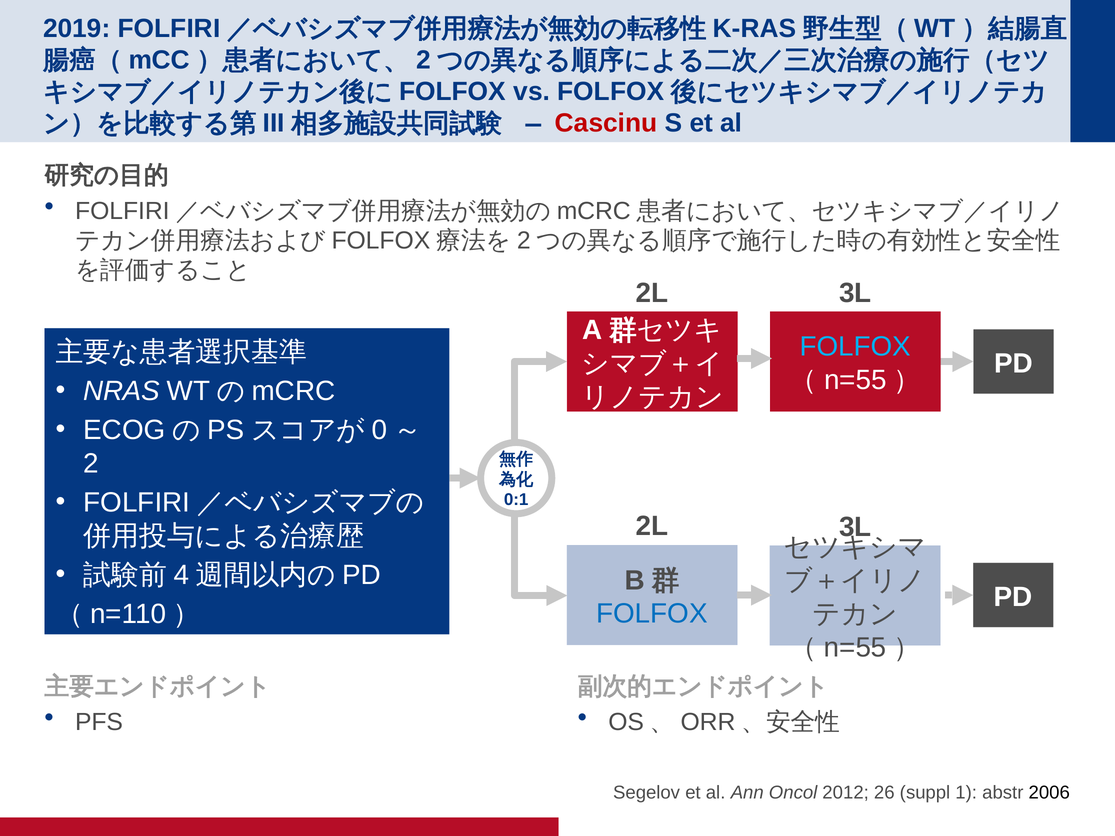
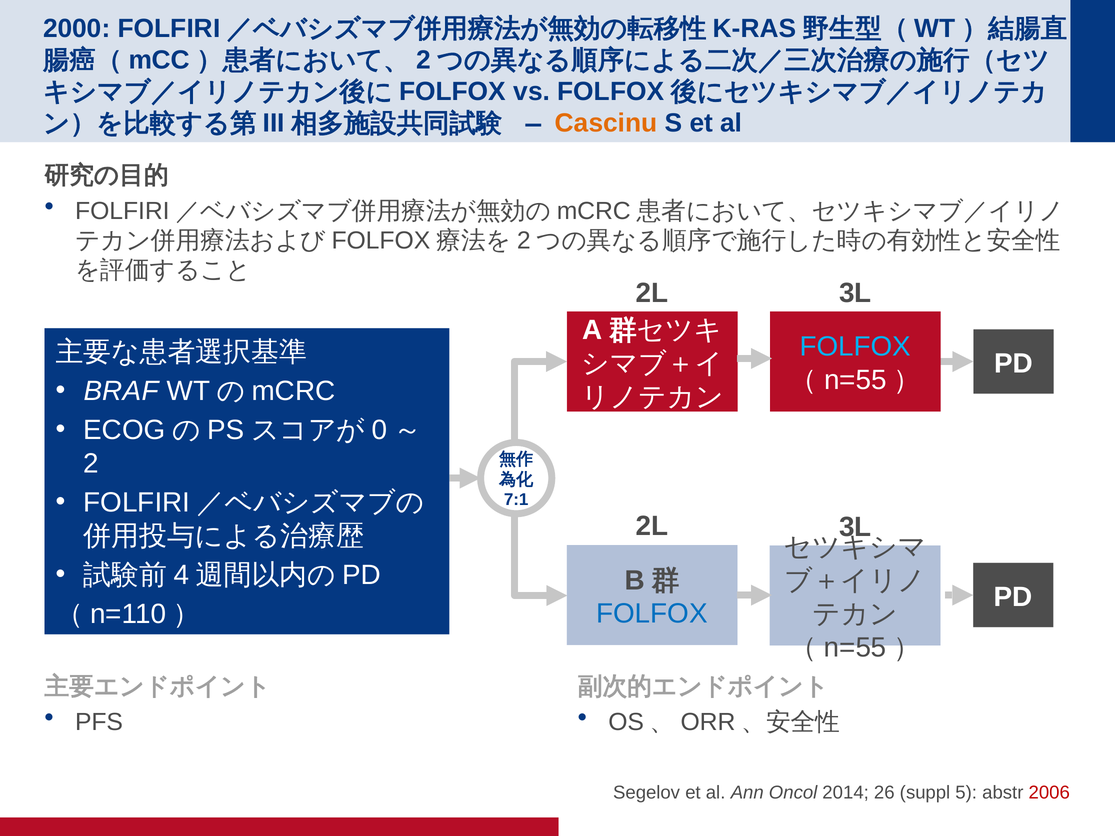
2019: 2019 -> 2000 (77, 28)
Cascinu colour: red -> orange (606, 123)
NRAS: NRAS -> BRAF (121, 391)
0:1: 0:1 -> 7:1 (516, 500)
2012: 2012 -> 2014 (846, 793)
1: 1 -> 5 (966, 793)
2006 colour: black -> red (1049, 793)
